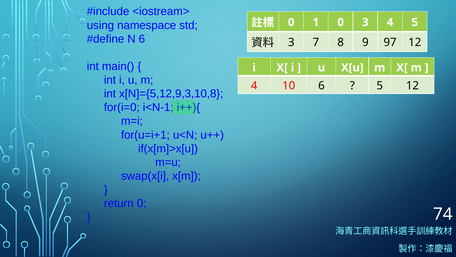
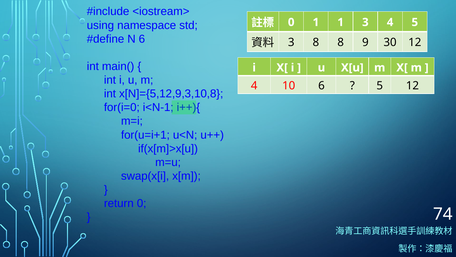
1 0: 0 -> 1 (341, 22)
3 7: 7 -> 8 (316, 42)
97: 97 -> 30 (390, 42)
